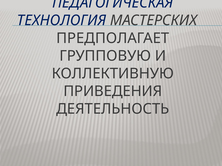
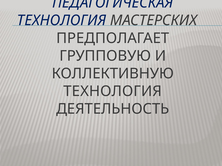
ПРИВЕДЕНИЯ: ПРИВЕДЕНИЯ -> ТЕХНОЛОГИЯ (113, 92)
